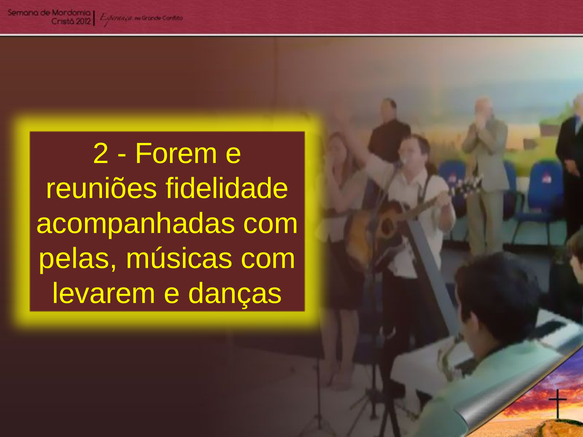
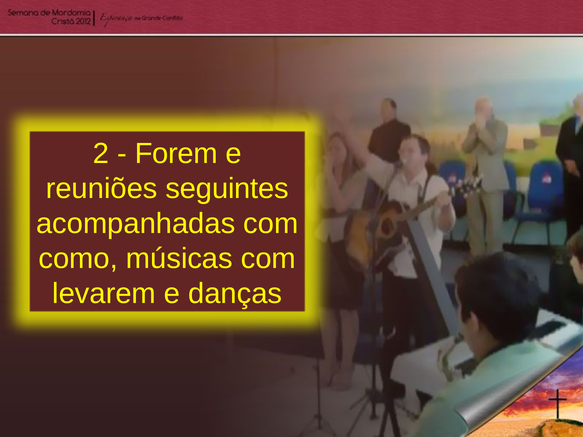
fidelidade: fidelidade -> seguintes (227, 189)
pelas: pelas -> como (78, 259)
